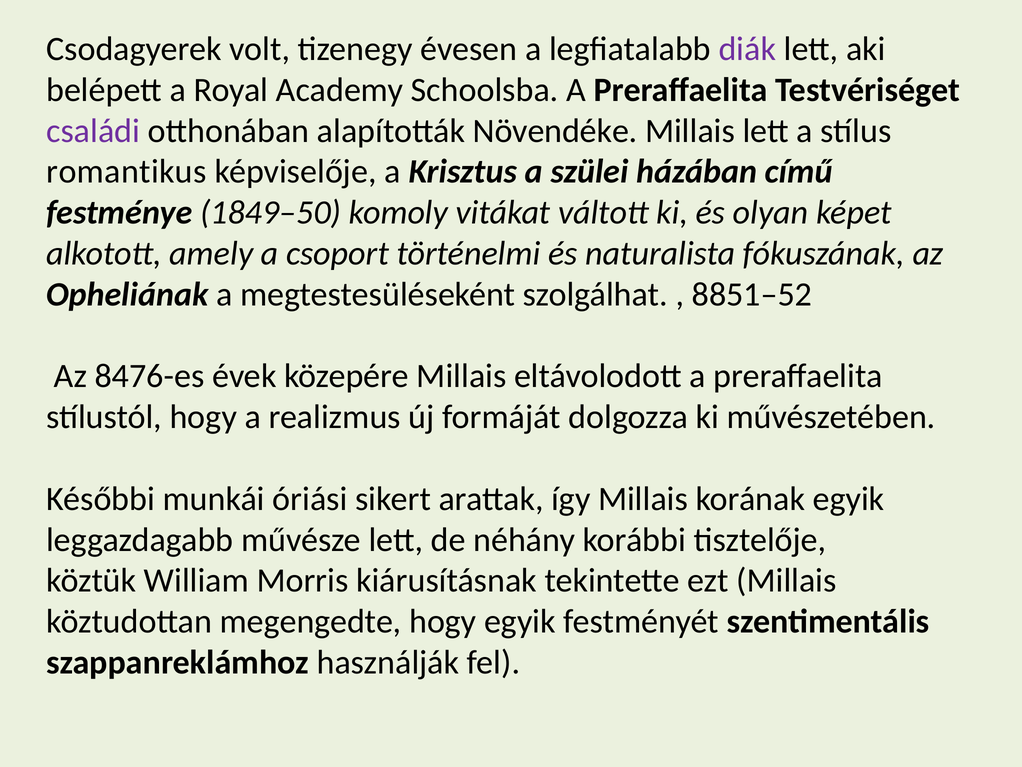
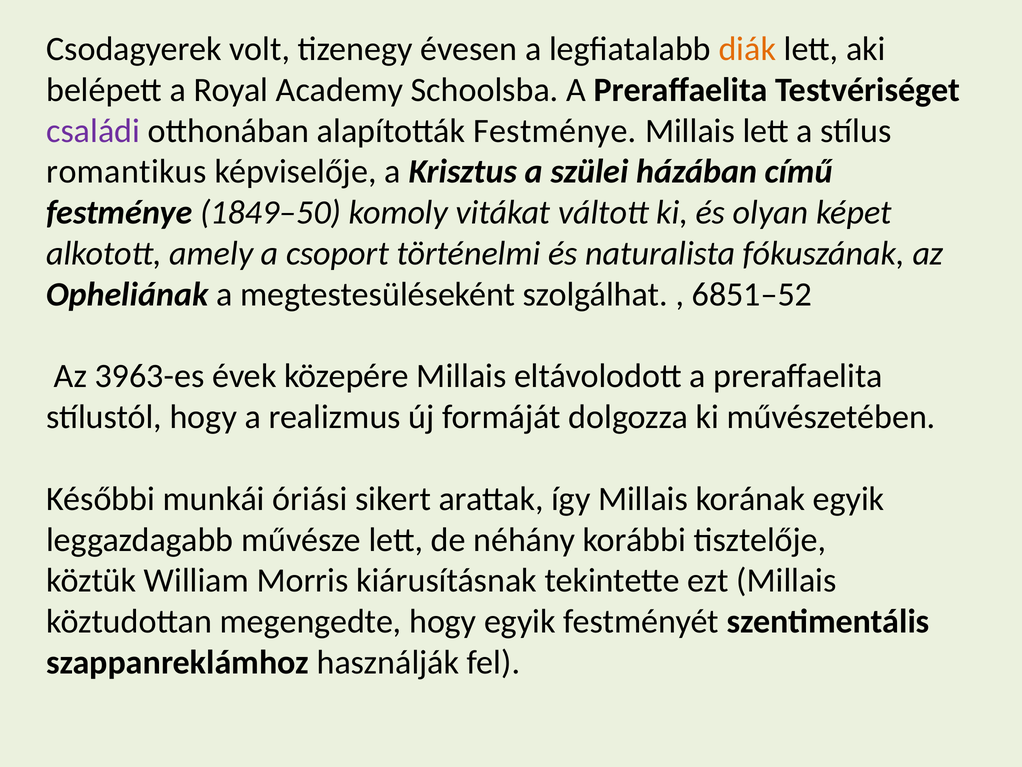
diák colour: purple -> orange (747, 49)
alapították Növendéke: Növendéke -> Festménye (555, 131)
8851–52: 8851–52 -> 6851–52 (752, 294)
8476-es: 8476-es -> 3963-es (150, 376)
